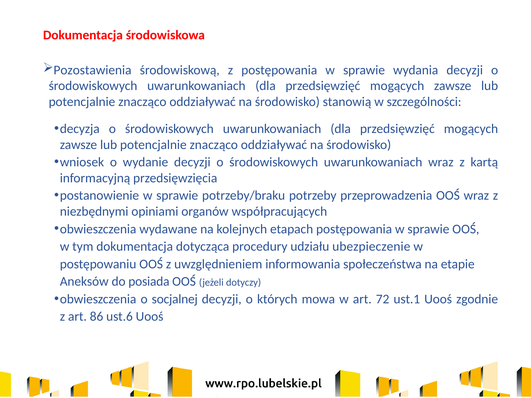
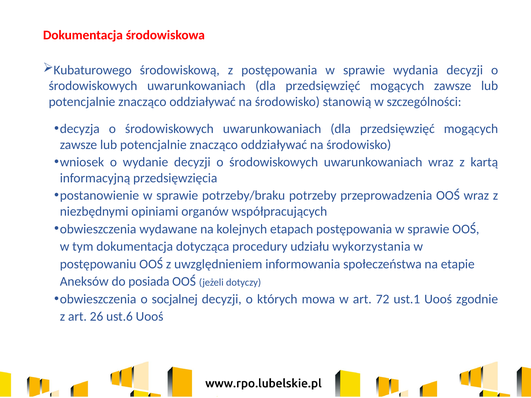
Pozostawienia: Pozostawienia -> Kubaturowego (93, 70)
ubezpieczenie: ubezpieczenie -> wykorzystania (371, 247)
86: 86 -> 26 (97, 317)
